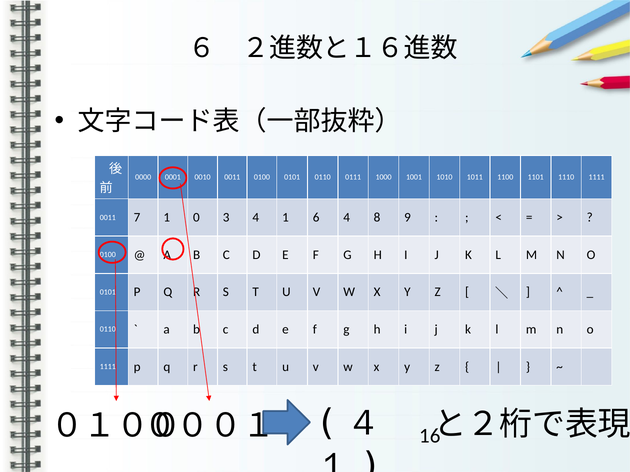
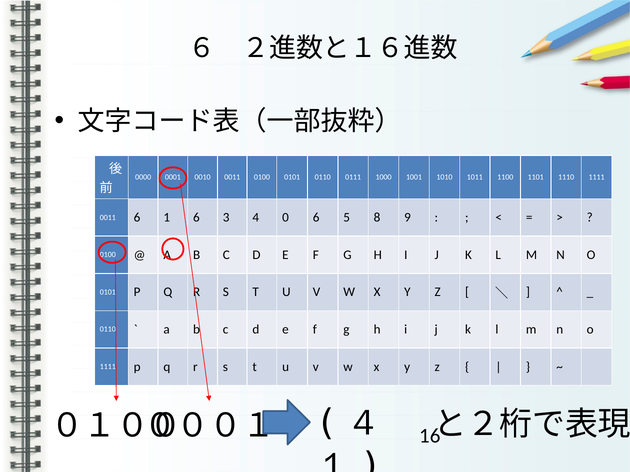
0011 7: 7 -> 6 (137, 218)
1 0: 0 -> 6 (196, 218)
4 1: 1 -> 0 (285, 218)
6 4: 4 -> 5 (347, 218)
